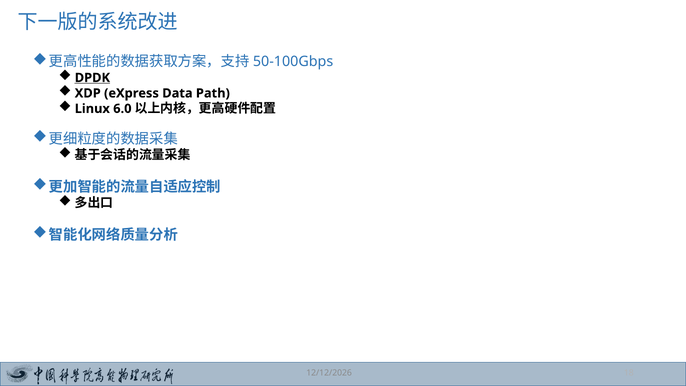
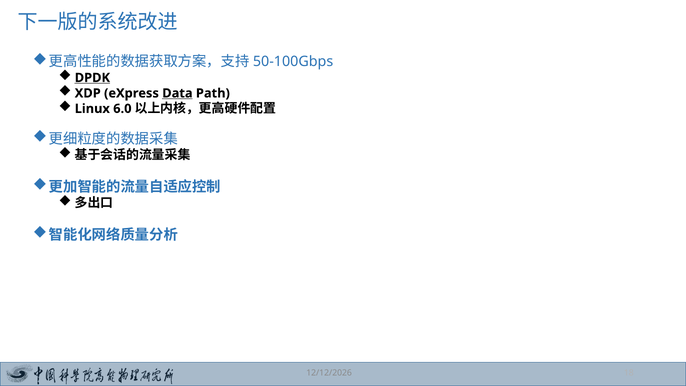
Data underline: none -> present (177, 93)
